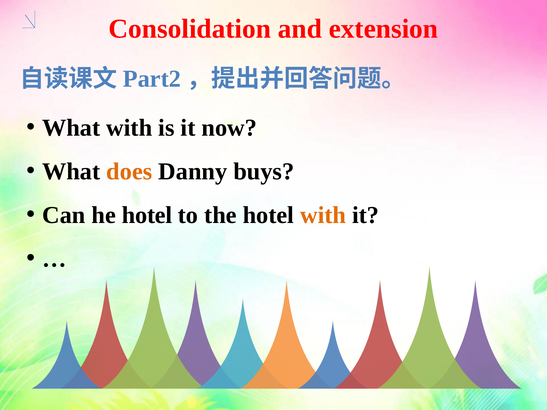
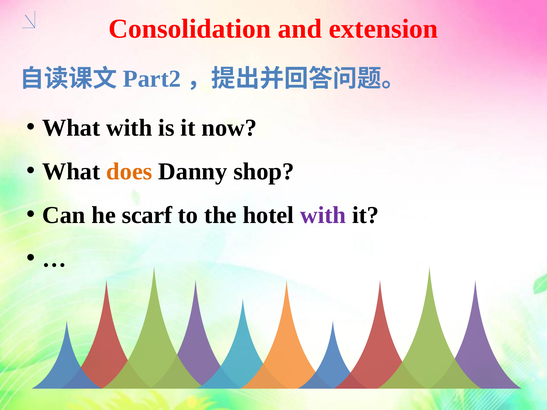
buys: buys -> shop (264, 172)
he hotel: hotel -> scarf (147, 215)
with colour: orange -> purple (323, 215)
